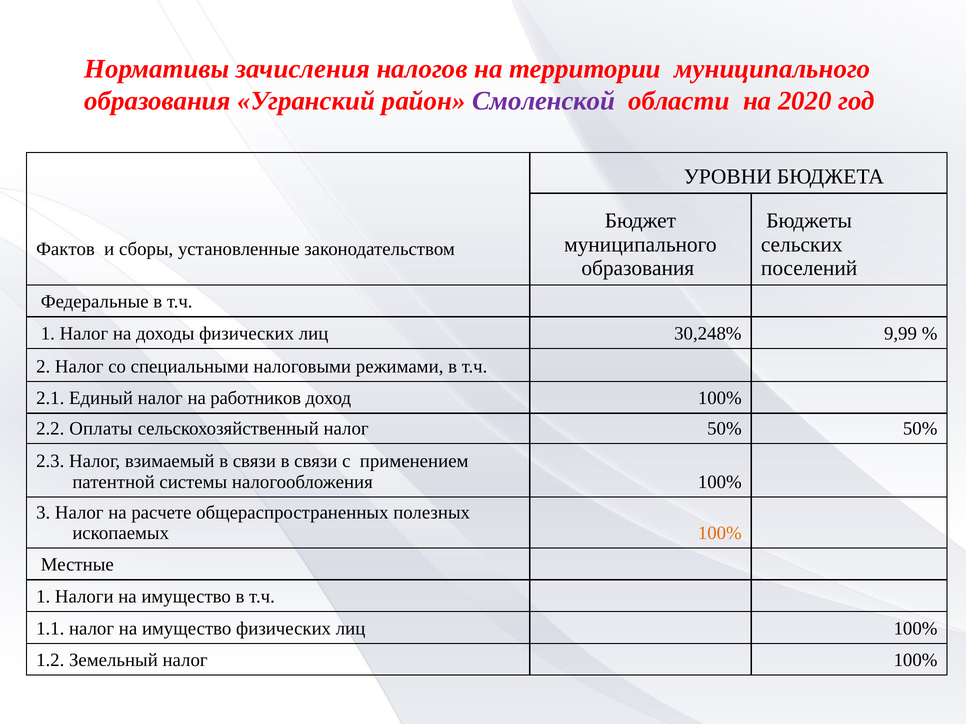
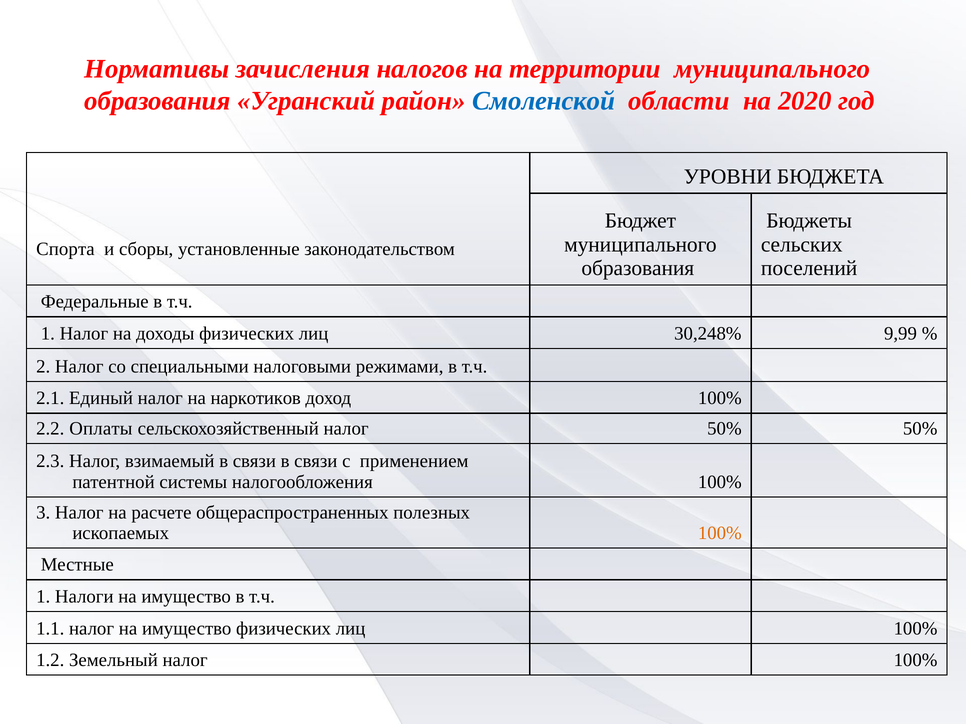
Смоленской colour: purple -> blue (544, 101)
Фактов: Фактов -> Спорта (65, 249)
работников: работников -> наркотиков (256, 398)
